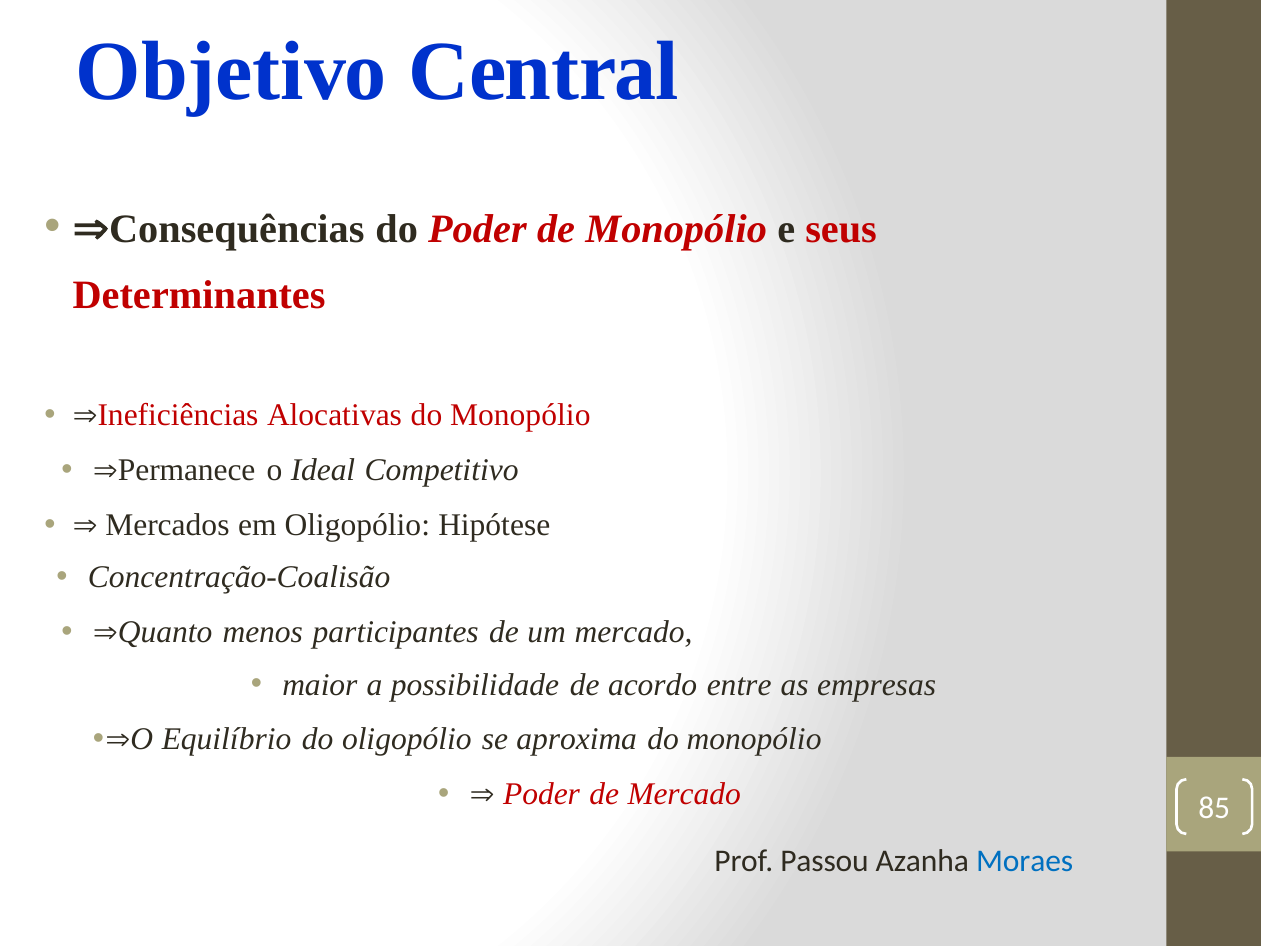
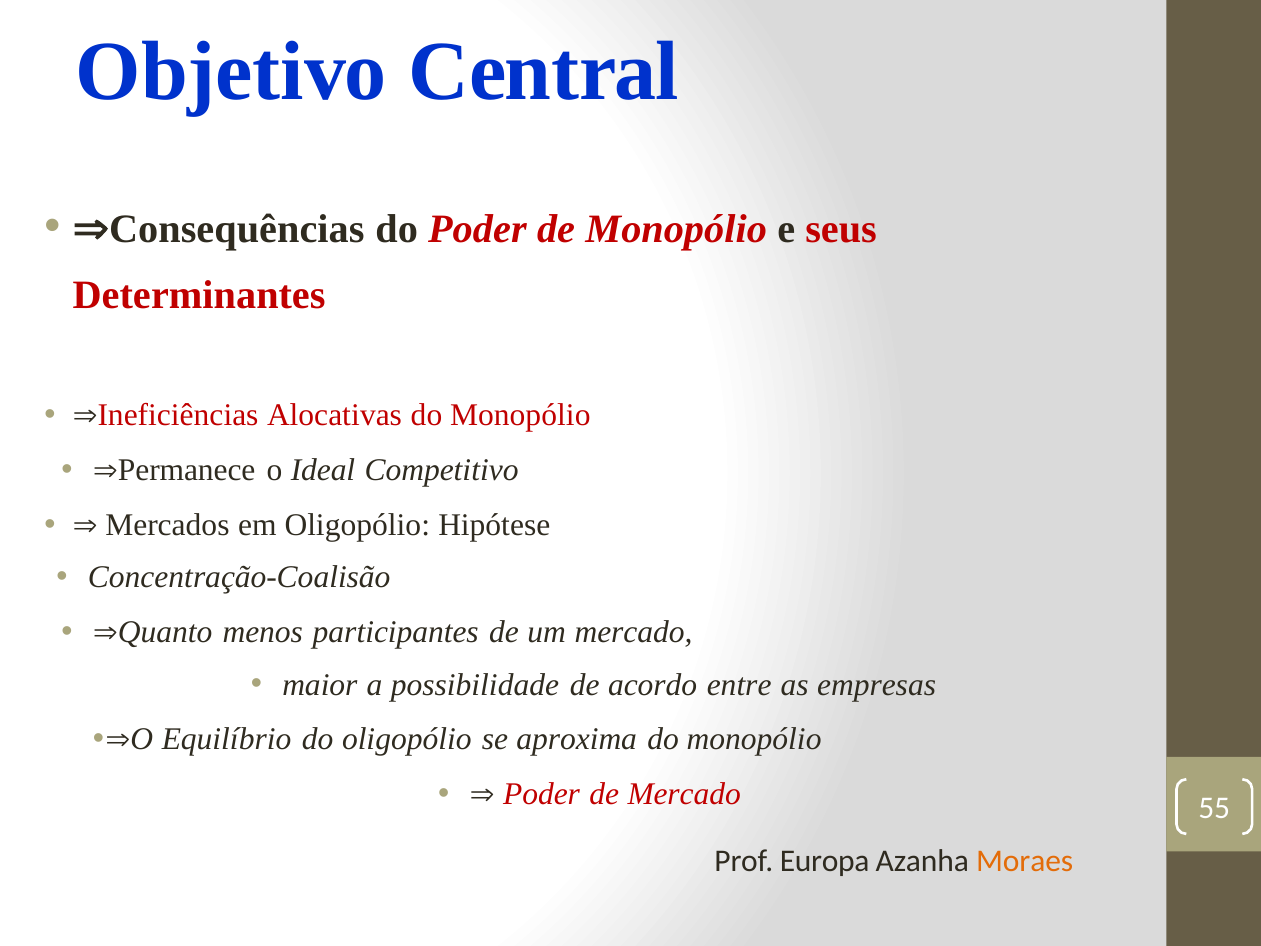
85: 85 -> 55 (1214, 808)
Passou: Passou -> Europa (825, 861)
Moraes colour: blue -> orange (1025, 861)
